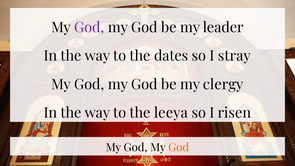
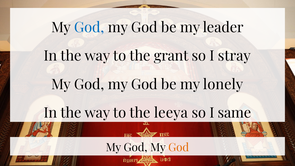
God colour: purple -> blue (89, 28)
dates: dates -> grant (171, 56)
clergy: clergy -> lonely (223, 84)
risen: risen -> same (234, 113)
